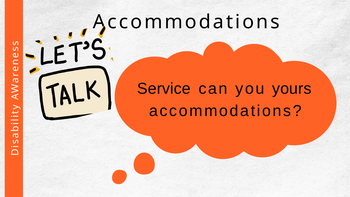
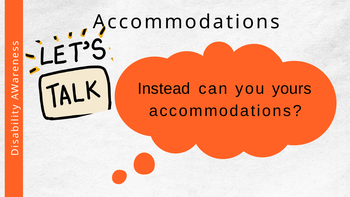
Service: Service -> Instead (164, 89)
